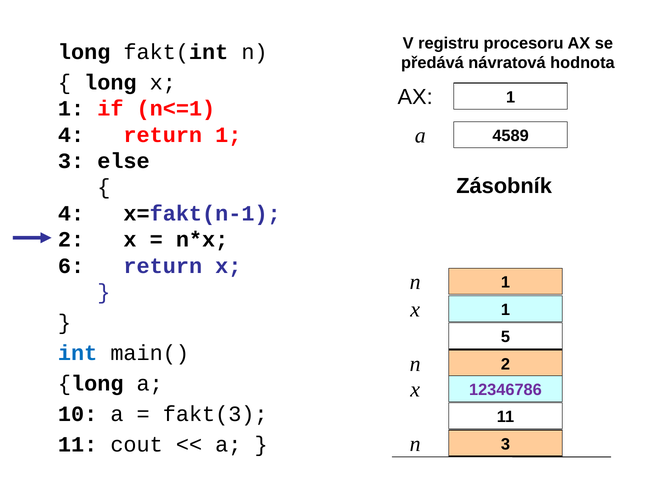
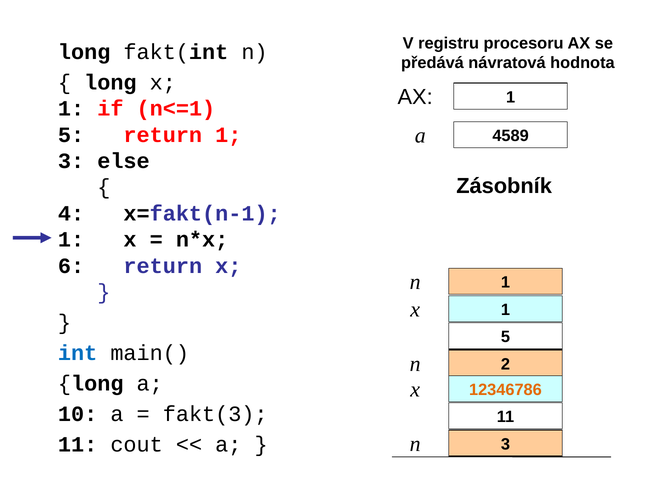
4: 4 -> 5 (71, 135)
2: 2 -> 1 (71, 240)
12346786 colour: purple -> orange (505, 390)
